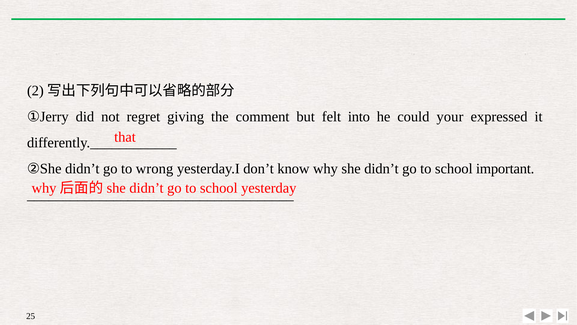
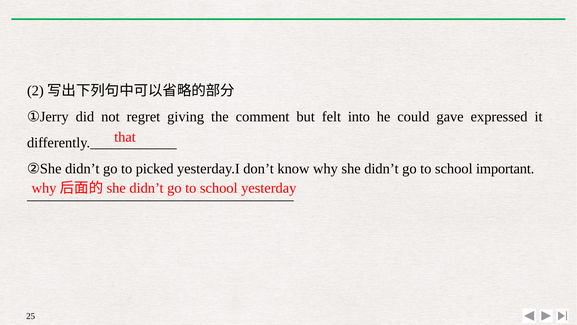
your: your -> gave (450, 117)
wrong: wrong -> picked (155, 169)
